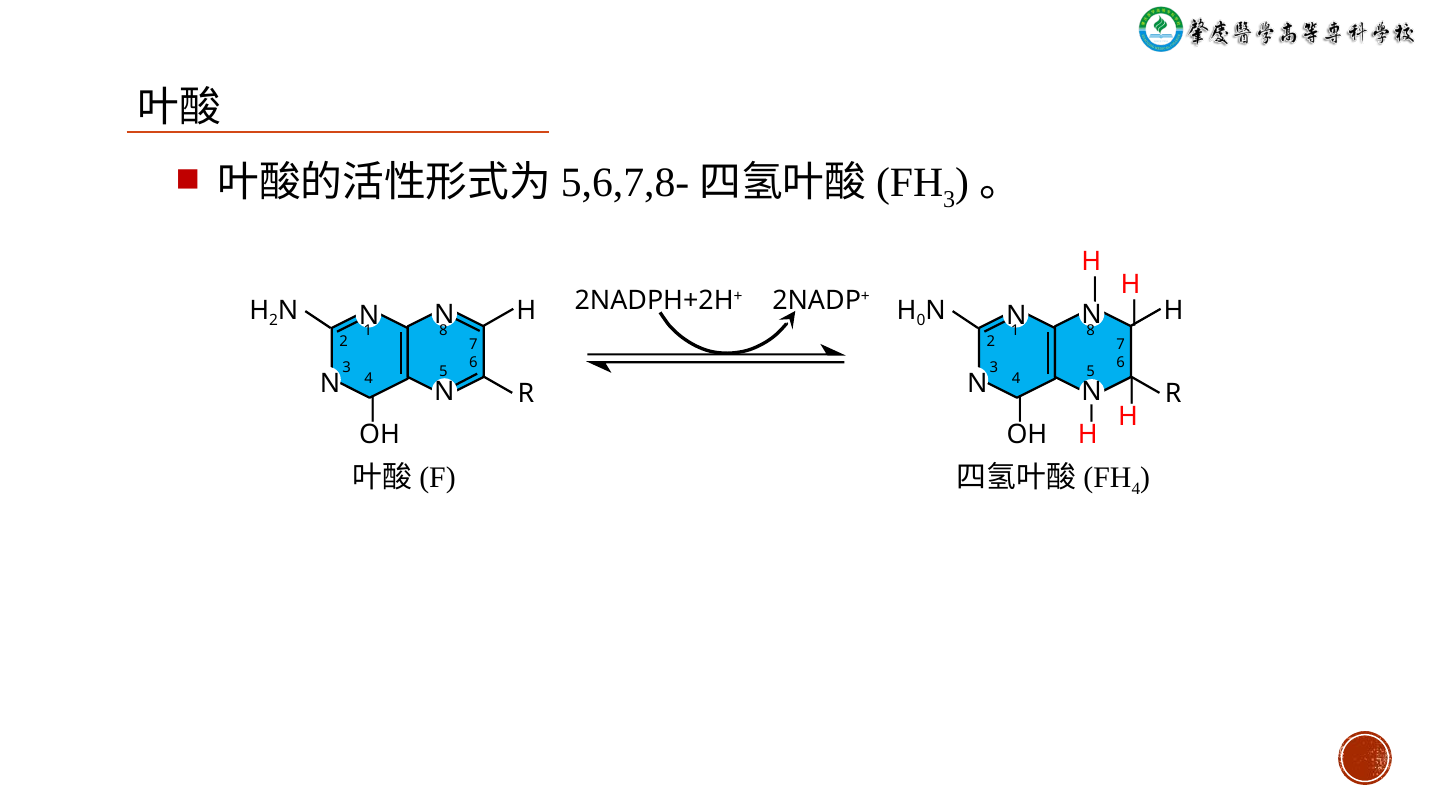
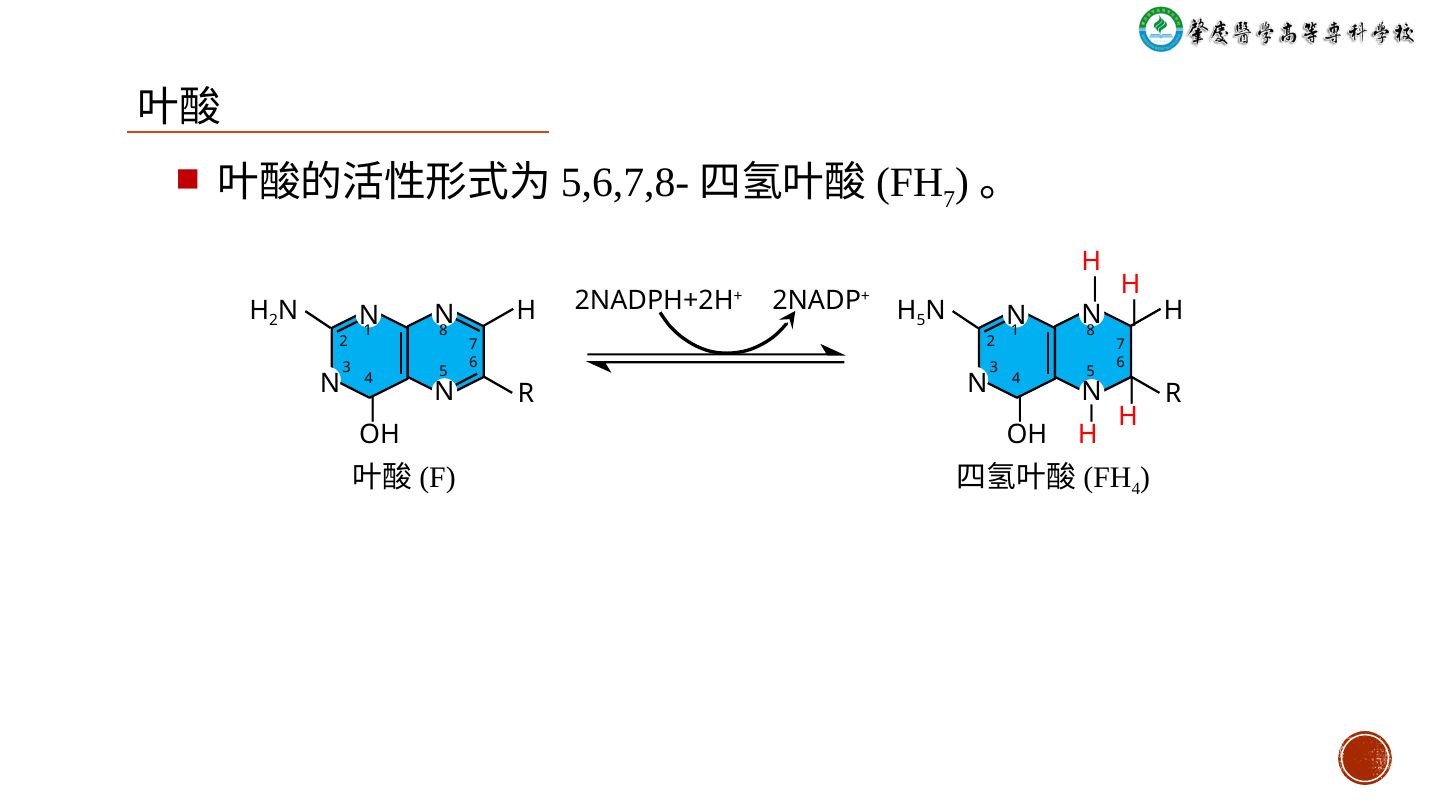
3: 3 -> 7 (949, 199)
H 0: 0 -> 5 (921, 321)
